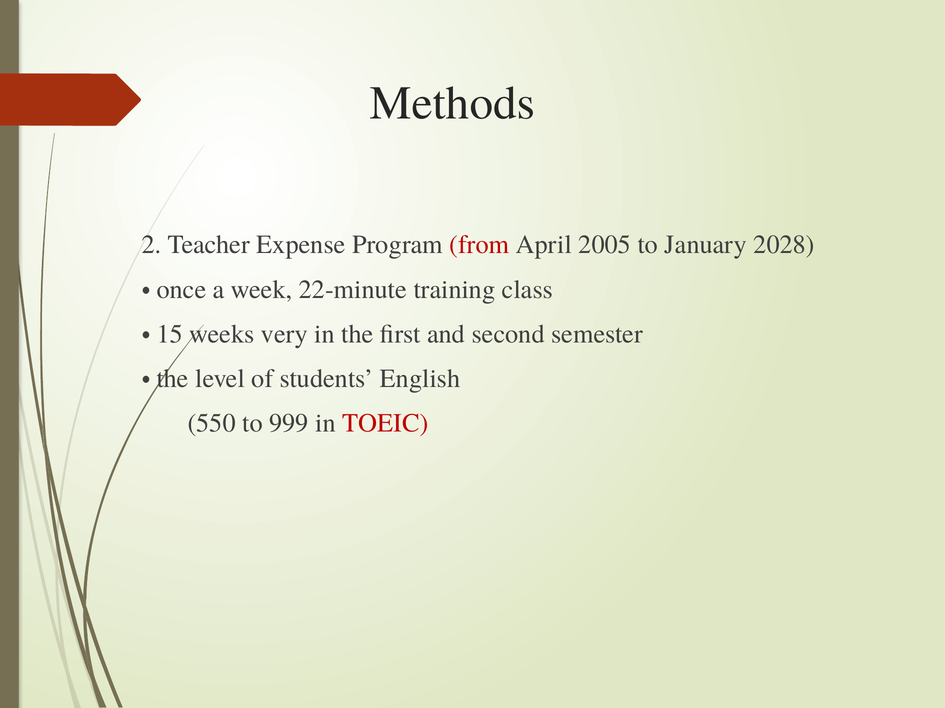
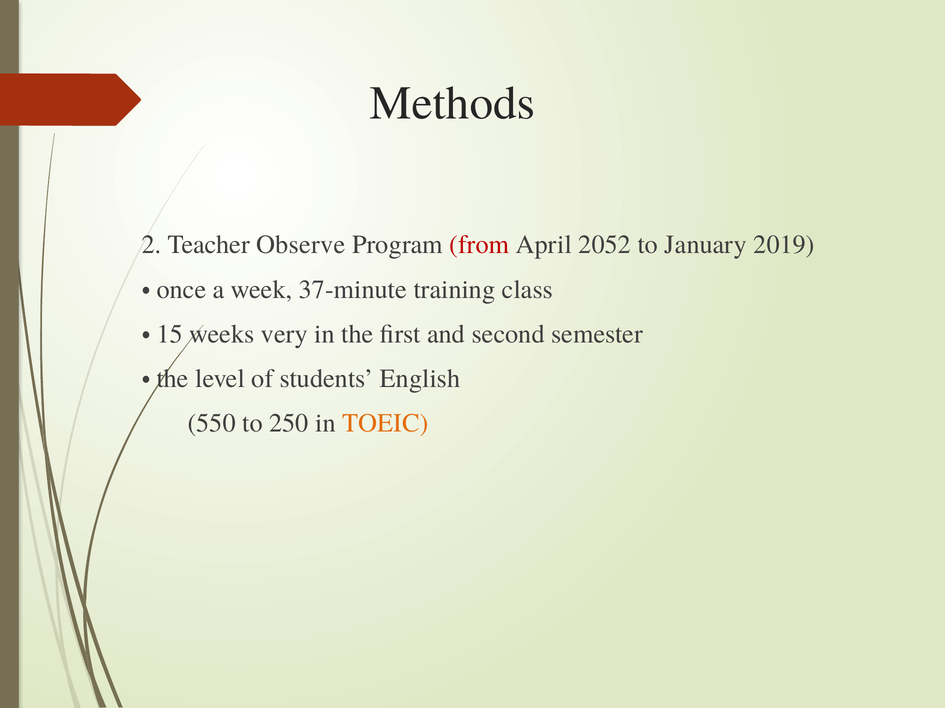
Expense: Expense -> Observe (301, 245)
2005: 2005 -> 2052 (605, 245)
2028: 2028 -> 2019 (784, 245)
22-minute: 22-minute -> 37-minute (353, 290)
999: 999 -> 250 (289, 424)
TOEIC colour: red -> orange (385, 424)
